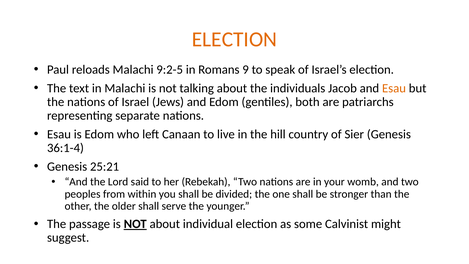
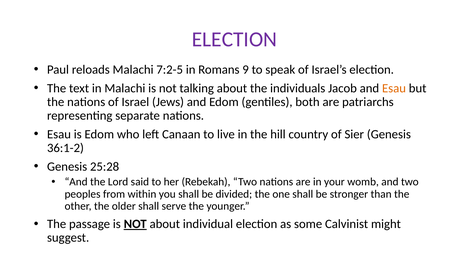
ELECTION colour: orange -> purple (234, 39)
9:2-5: 9:2-5 -> 7:2-5 (170, 69)
36:1-4: 36:1-4 -> 36:1-2 (65, 148)
25:21: 25:21 -> 25:28 (105, 166)
